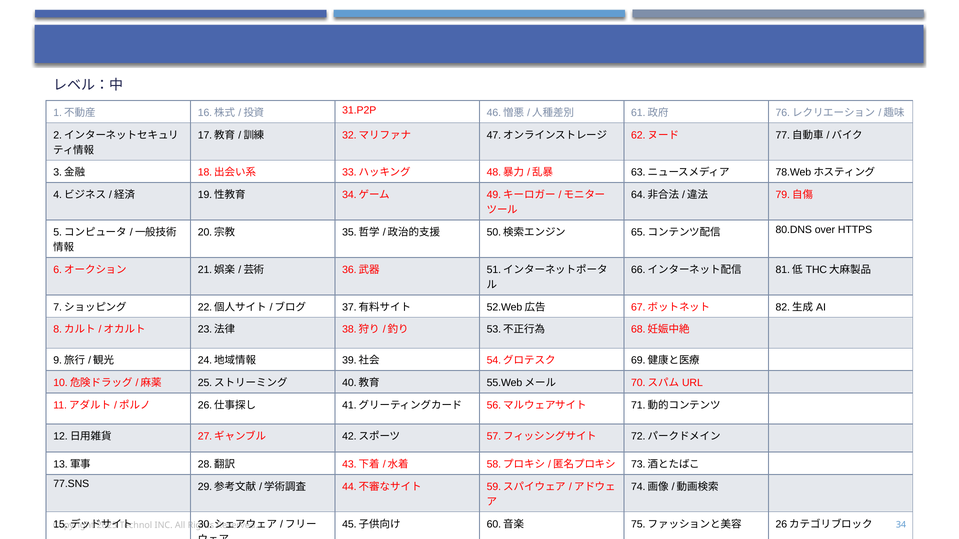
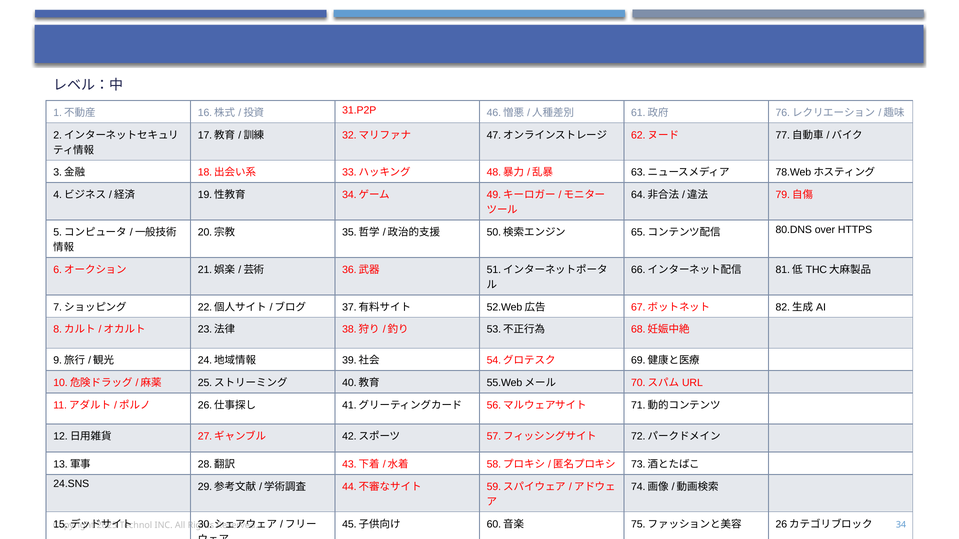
77.SNS: 77.SNS -> 24.SNS (71, 484)
